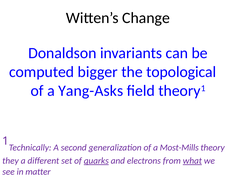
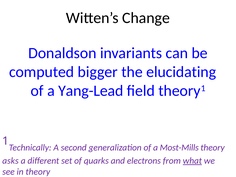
topological: topological -> elucidating (181, 72)
Yang-Asks: Yang-Asks -> Yang-Lead (91, 91)
they: they -> asks (10, 161)
quarks underline: present -> none (96, 161)
in matter: matter -> theory (38, 172)
